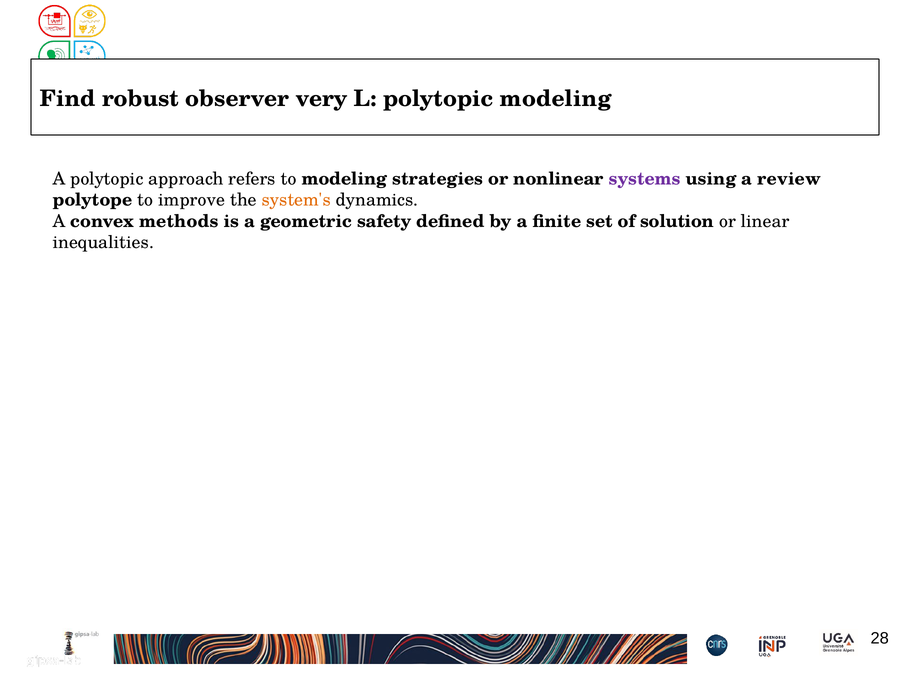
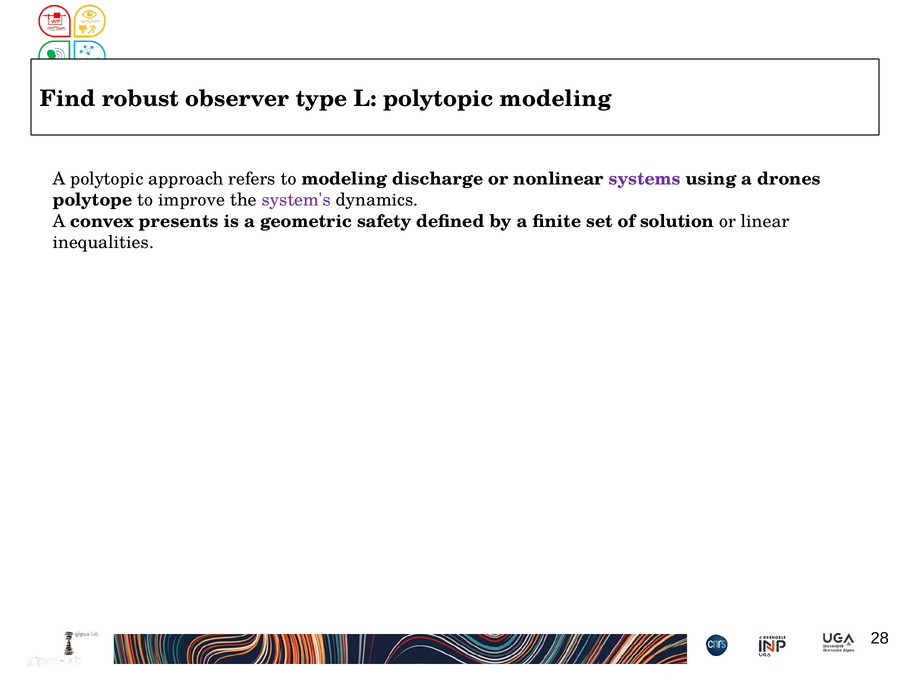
very: very -> type (322, 99)
strategies: strategies -> discharge (438, 179)
review: review -> drones (789, 179)
system's colour: orange -> purple (296, 200)
methods: methods -> presents (179, 221)
